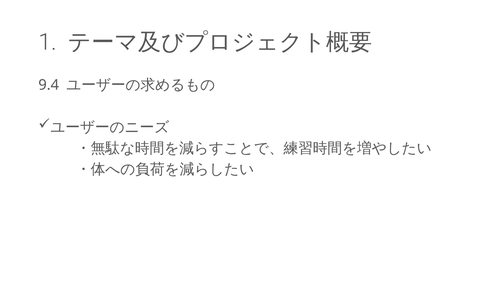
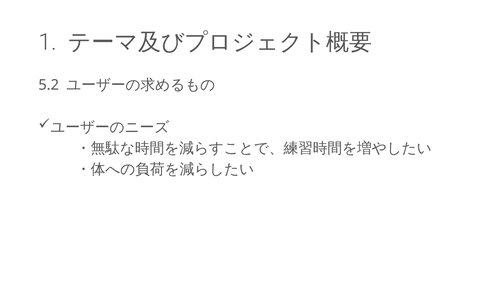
9.4: 9.4 -> 5.2 (49, 85)
